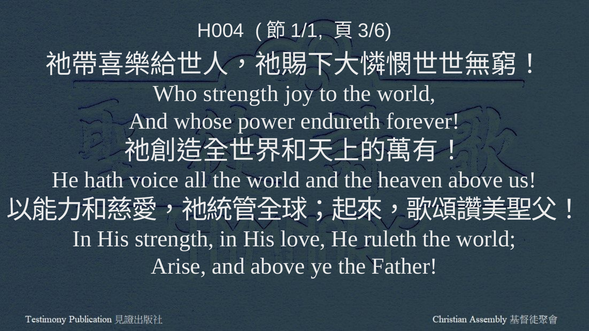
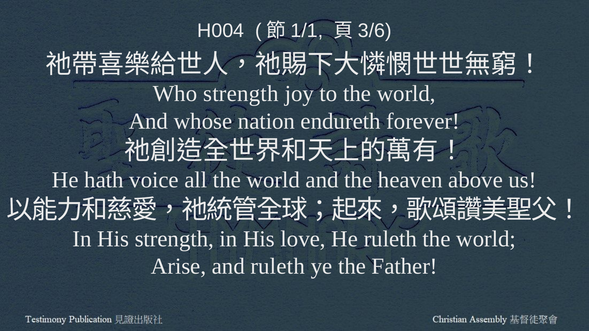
power: power -> nation (266, 121)
and above: above -> ruleth (278, 267)
